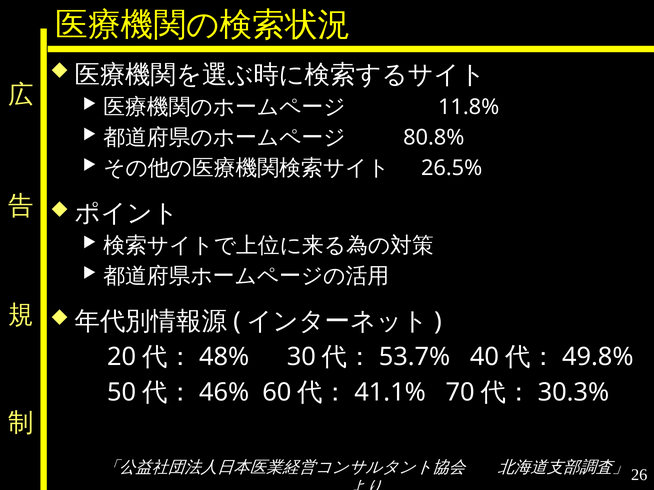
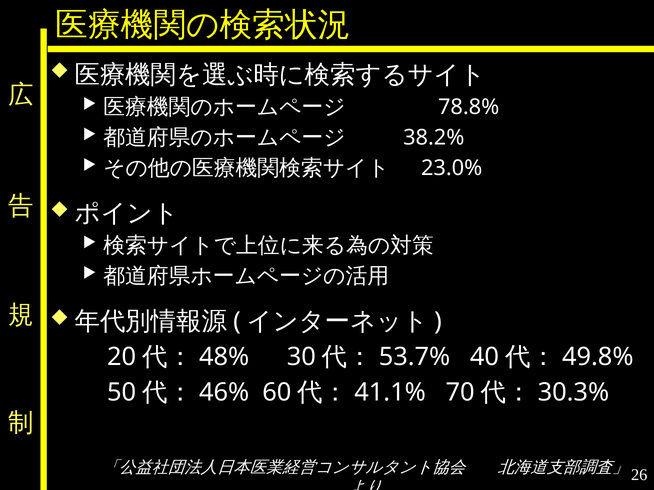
11.8%: 11.8% -> 78.8% (469, 107)
80.8%: 80.8% -> 38.2% (434, 138)
26.5%: 26.5% -> 23.0% (452, 168)
